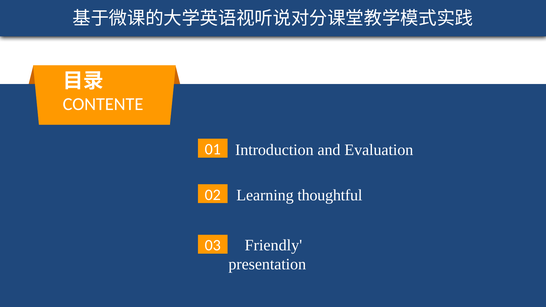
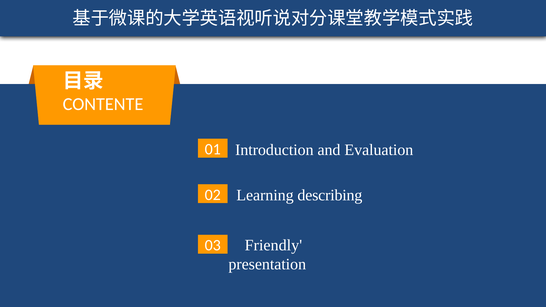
thoughtful: thoughtful -> describing (330, 195)
